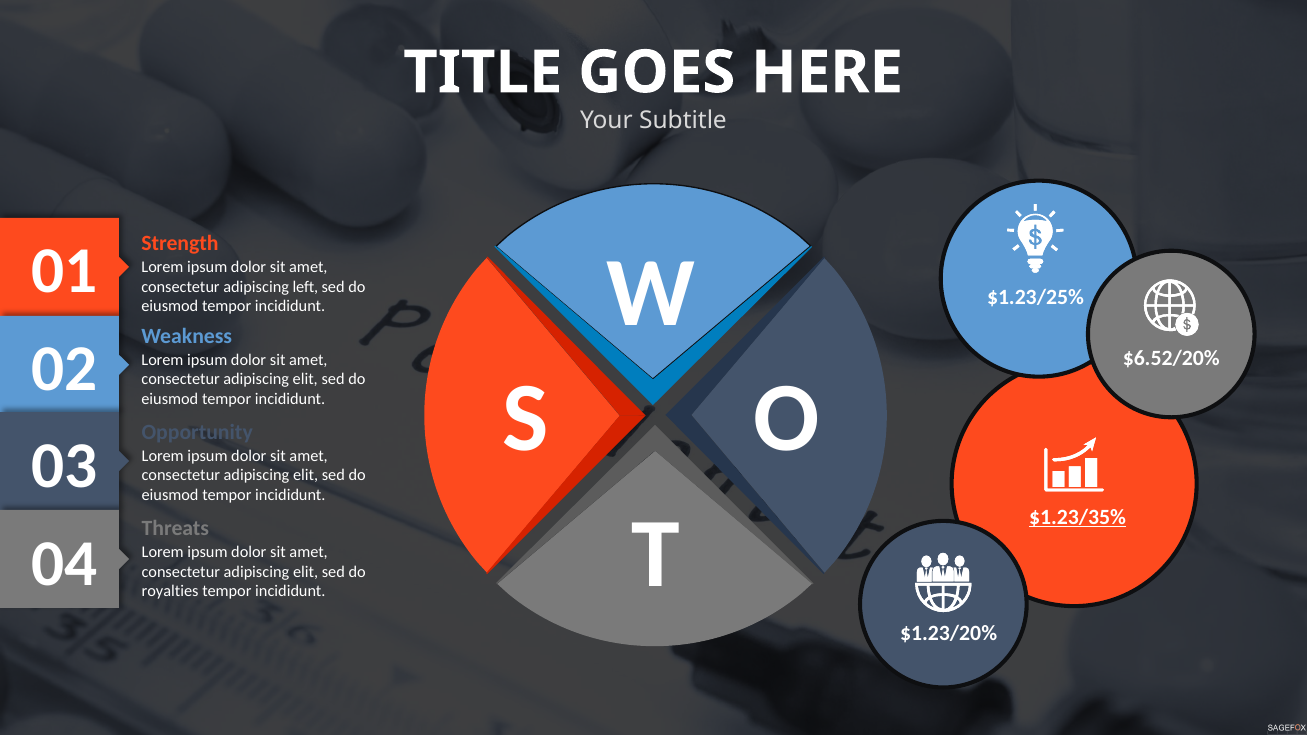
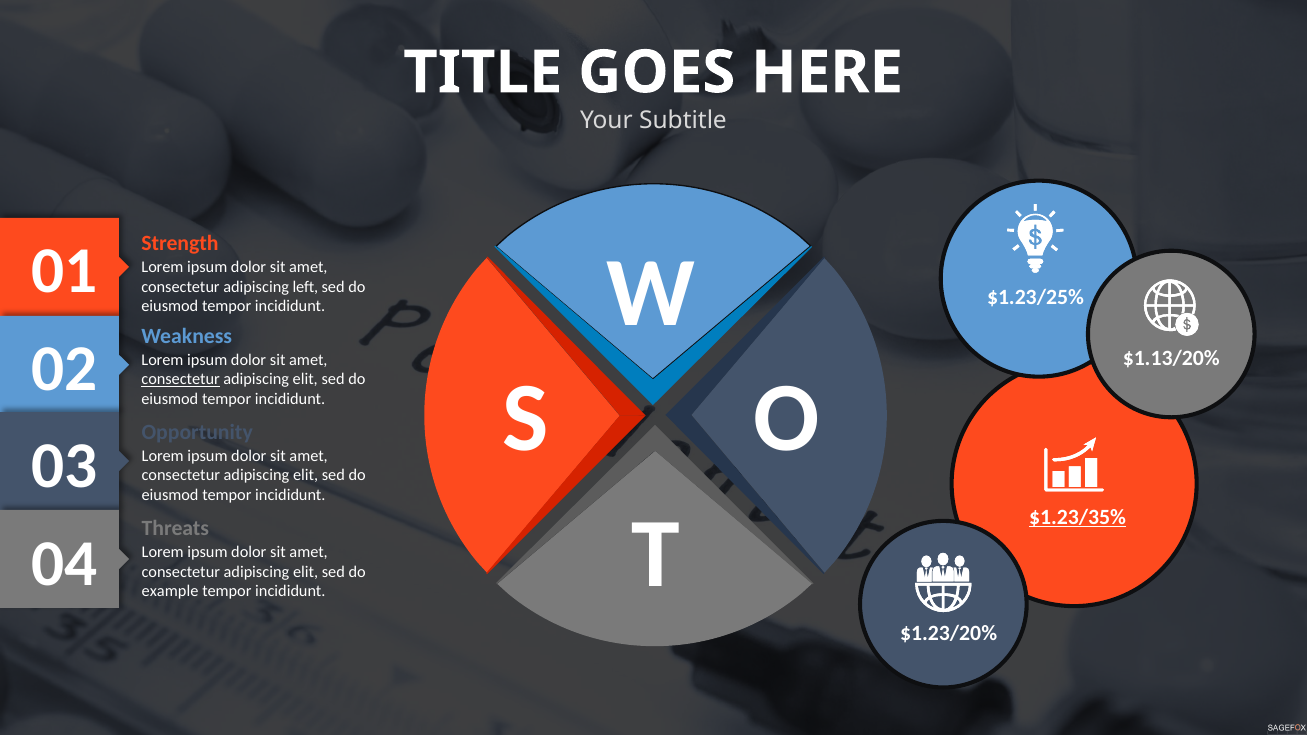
$6.52/20%: $6.52/20% -> $1.13/20% (1171, 358)
consectetur underline: none -> present (181, 380)
royalties: royalties -> example (170, 591)
